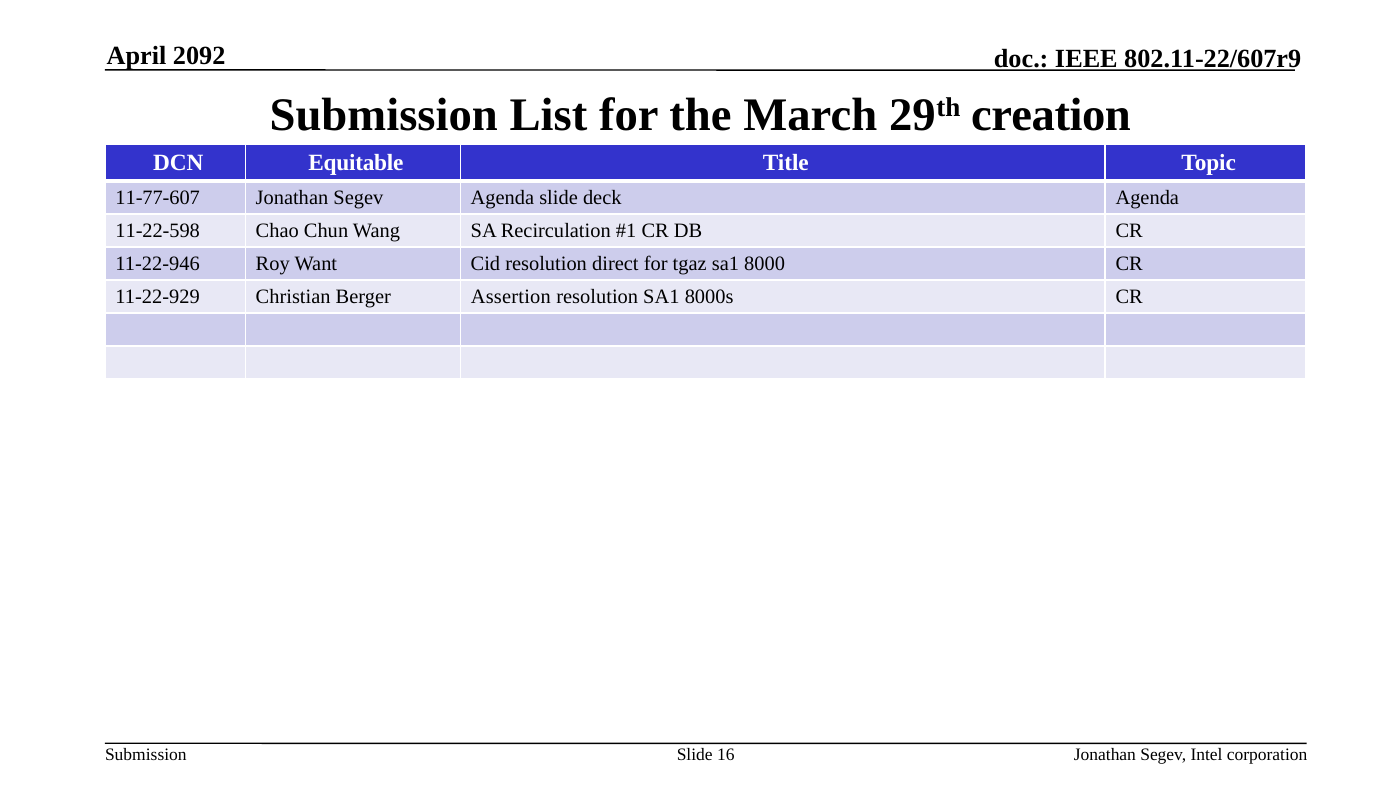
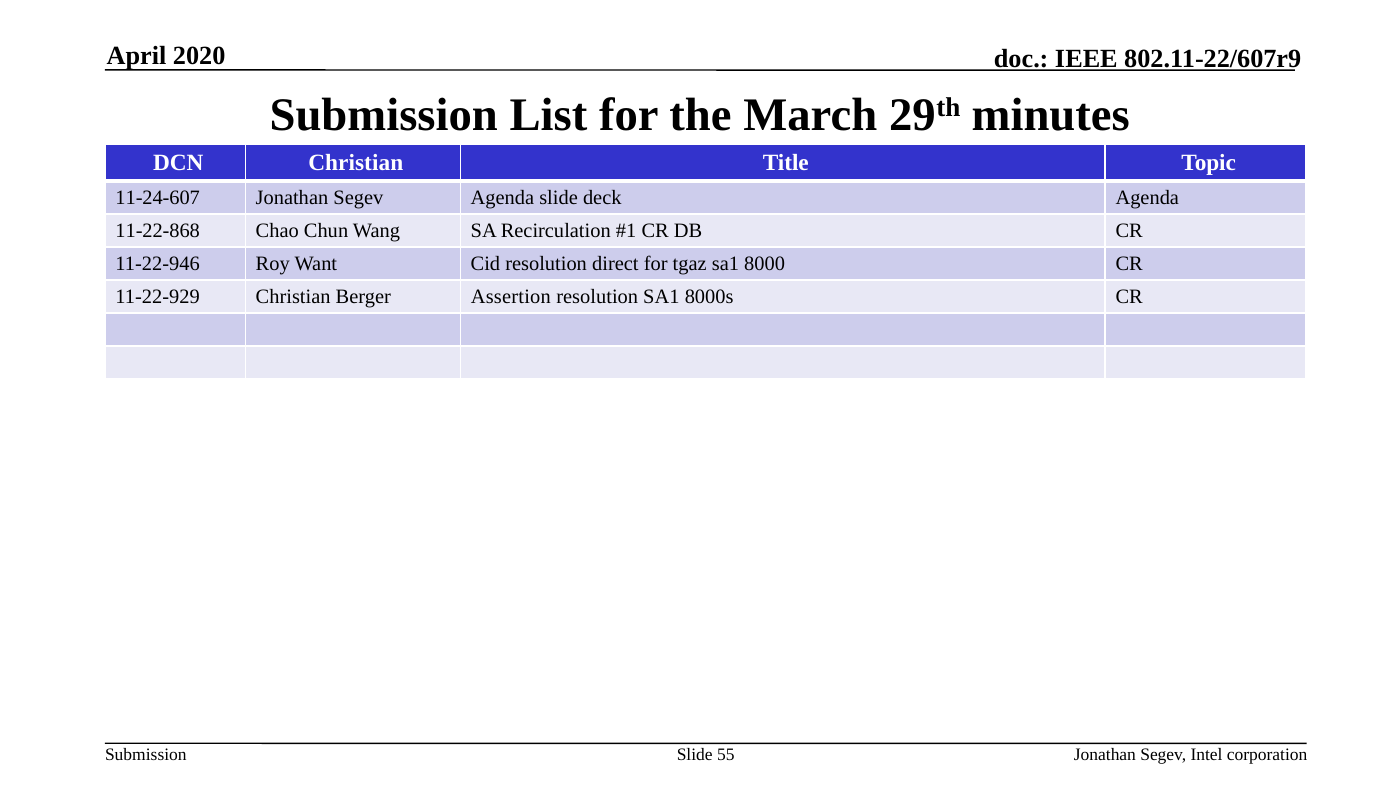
2092: 2092 -> 2020 (199, 56)
creation: creation -> minutes (1051, 115)
DCN Equitable: Equitable -> Christian (356, 163)
11-77-607: 11-77-607 -> 11-24-607 (158, 198)
11-22-598: 11-22-598 -> 11-22-868 (158, 231)
16: 16 -> 55 (726, 755)
